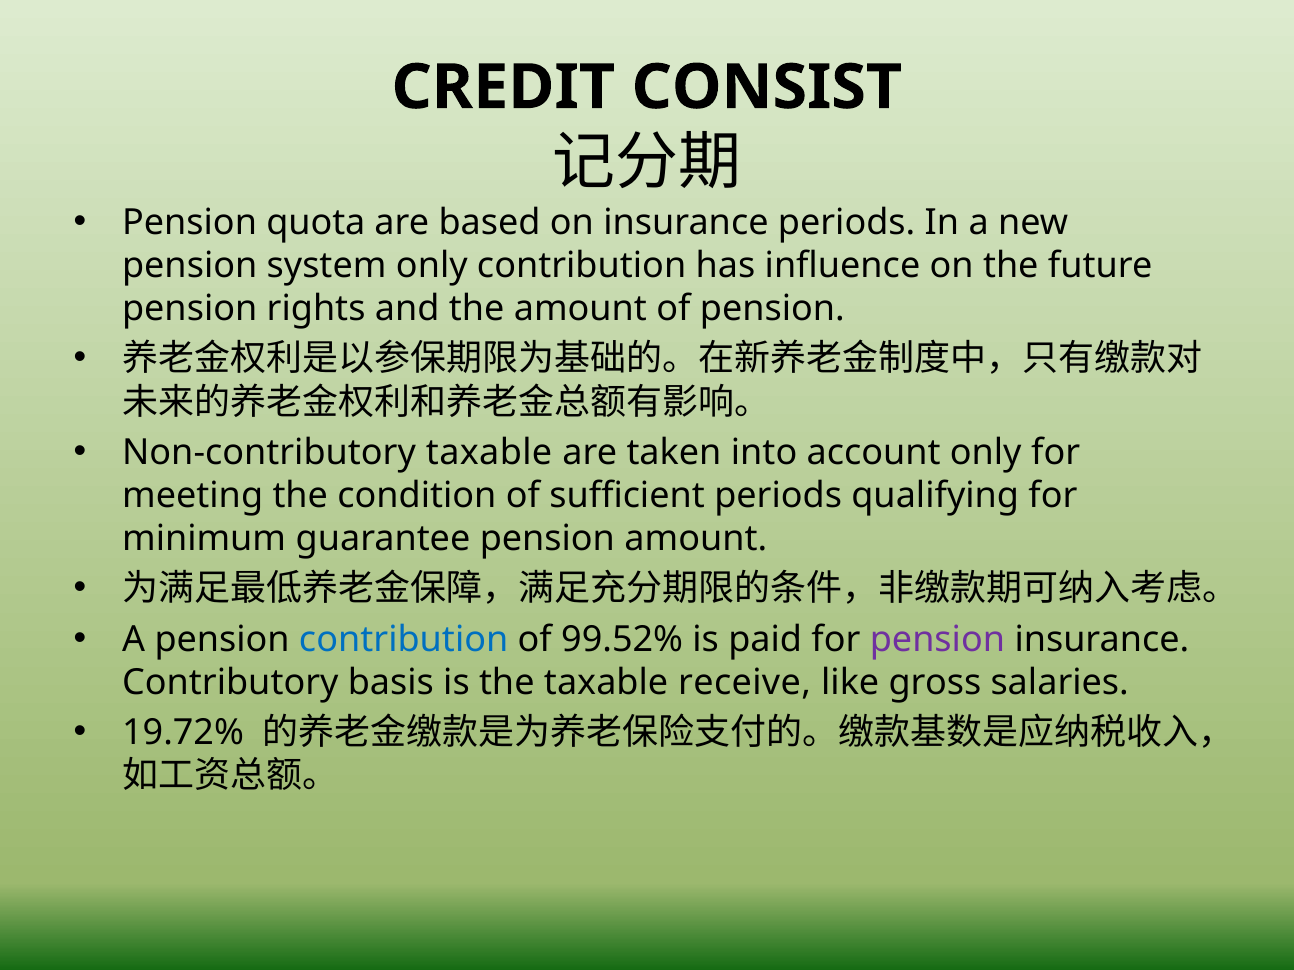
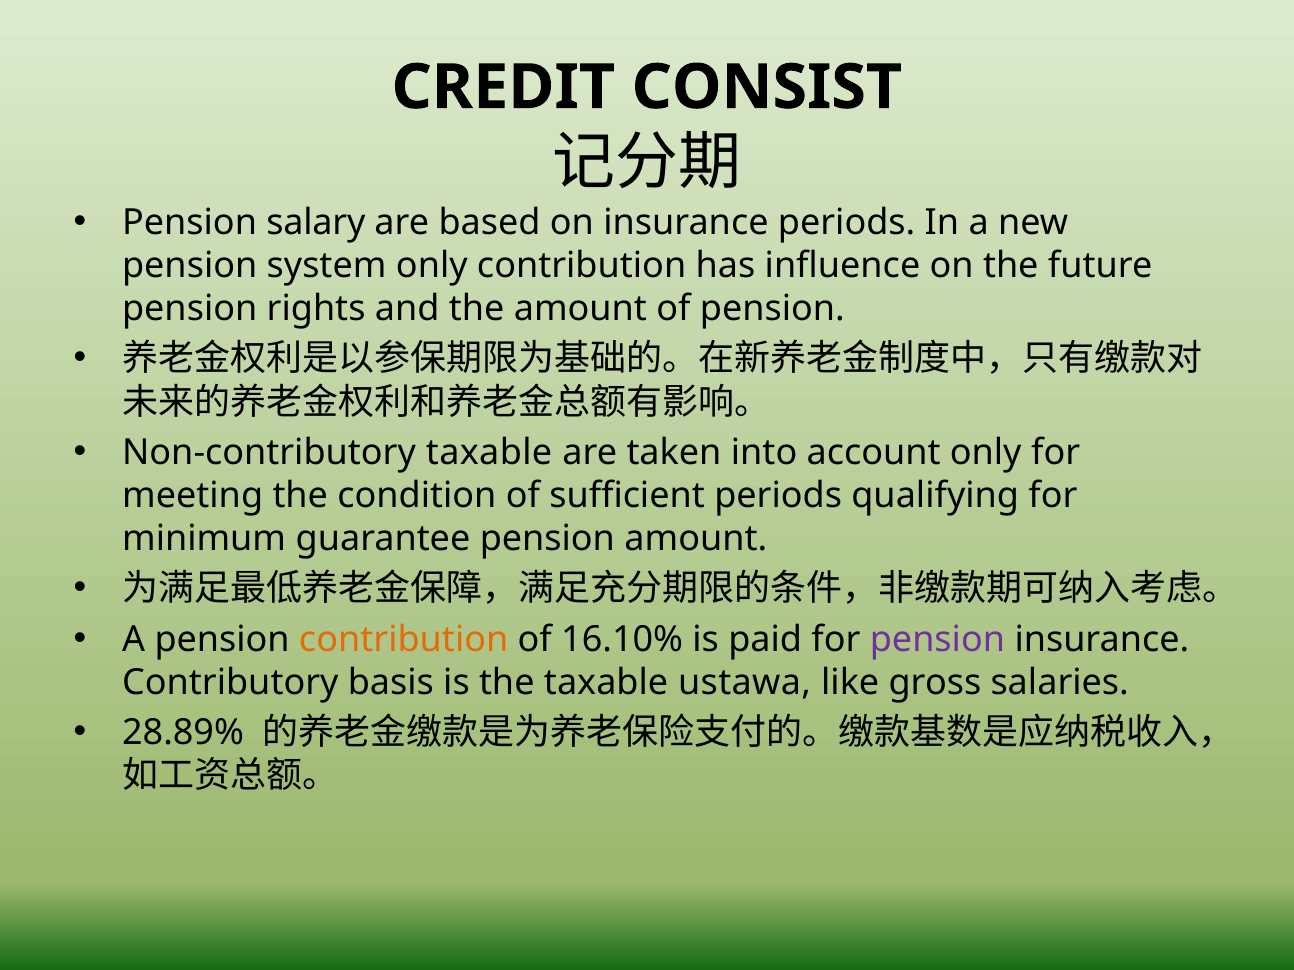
quota: quota -> salary (316, 223)
contribution colour: blue -> orange (404, 640)
99.52%: 99.52% -> 16.10% (622, 640)
receive: receive -> ustawa (745, 683)
19.72%: 19.72% -> 28.89% (183, 733)
